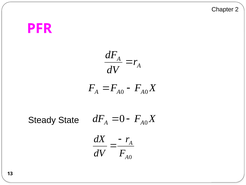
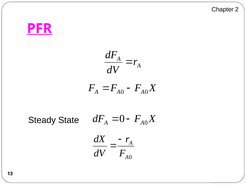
PFR underline: none -> present (39, 28)
